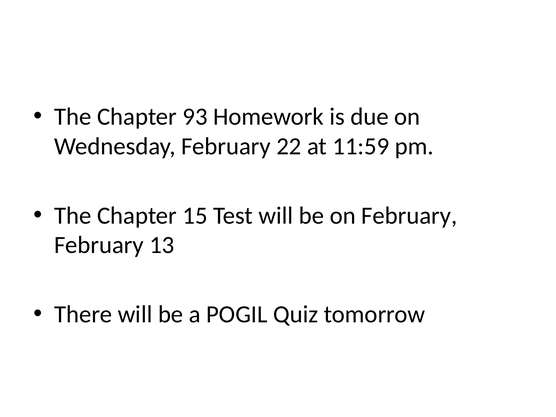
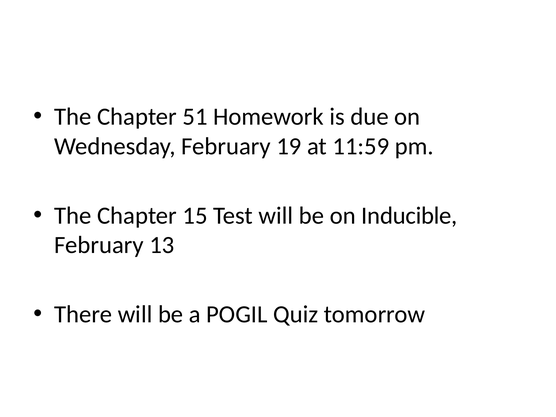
93: 93 -> 51 (195, 117)
22: 22 -> 19 (289, 146)
on February: February -> Inducible (409, 216)
